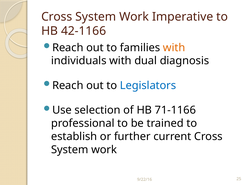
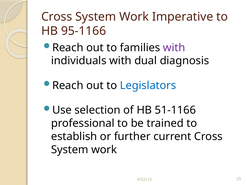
42-1166: 42-1166 -> 95-1166 (84, 31)
with colour: orange -> purple (174, 48)
71-1166: 71-1166 -> 51-1166 (175, 110)
